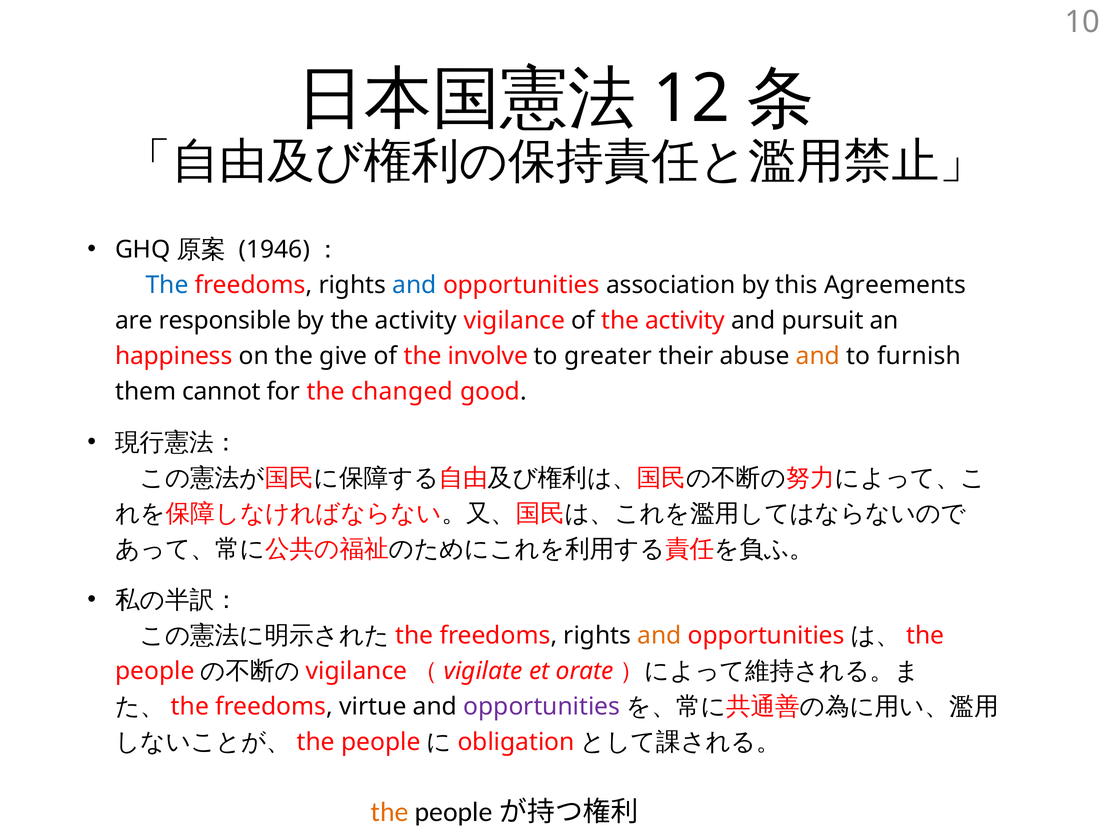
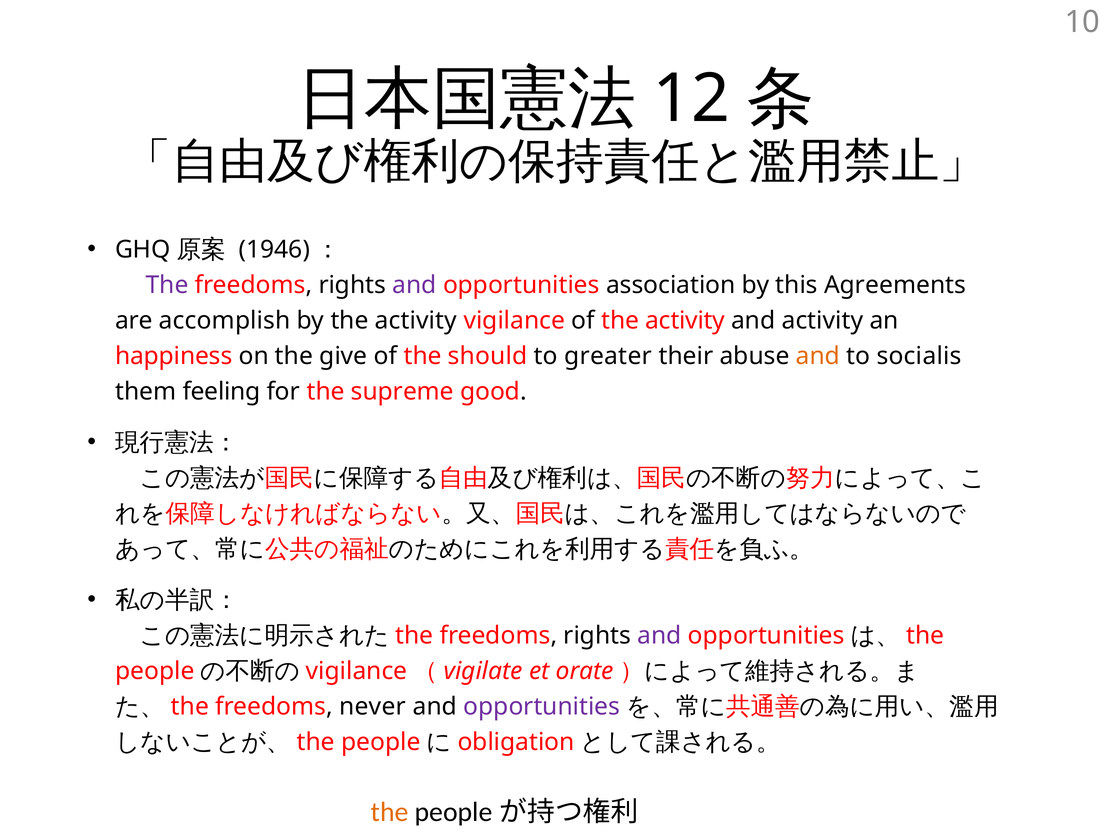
The colour: blue -> purple (167, 285)
and colour: blue -> purple (414, 285)
responsible: responsible -> accomplish (225, 321)
and pursuit: pursuit -> activity (822, 321)
involve: involve -> should (488, 356)
furnish: furnish -> socialis (919, 356)
cannot: cannot -> feeling (222, 392)
changed: changed -> supreme (402, 392)
and colour: orange -> purple (659, 636)
virtue: virtue -> never (373, 707)
